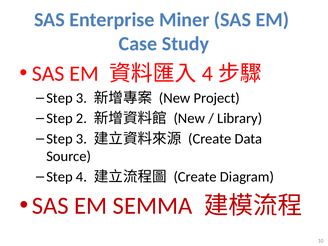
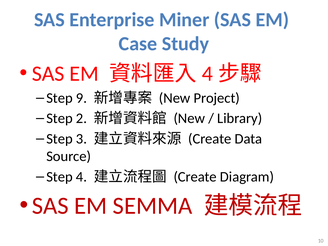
3: 3 -> 9 (81, 98)
